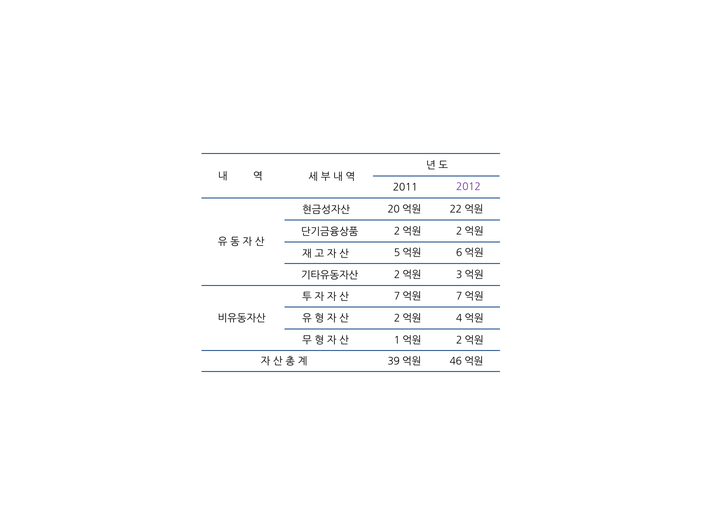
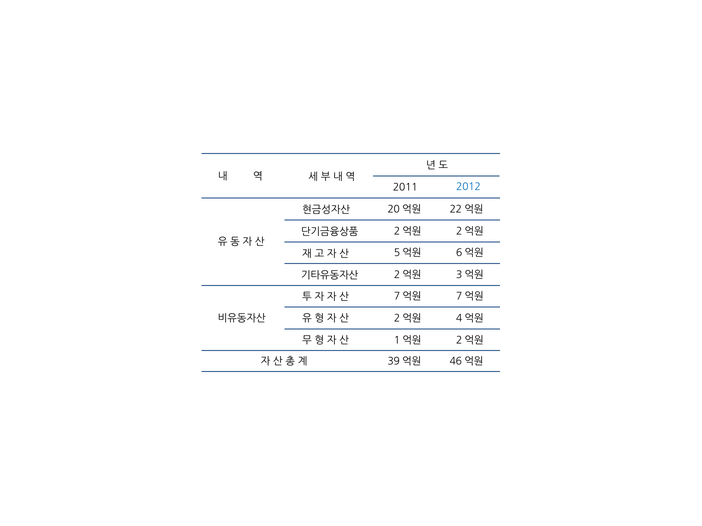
2012 colour: purple -> blue (468, 187)
